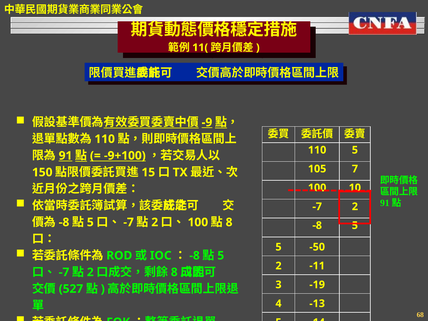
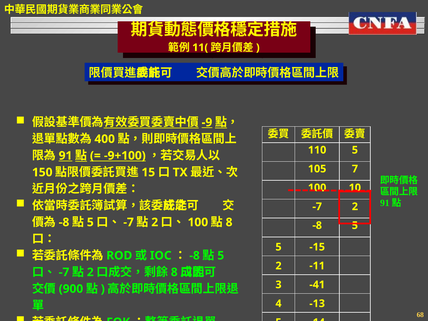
110: 110 -> 400 (105, 139)
-50: -50 -> -15 (317, 247)
-19: -19 -> -41 (317, 285)
527: 527 -> 900 (71, 289)
